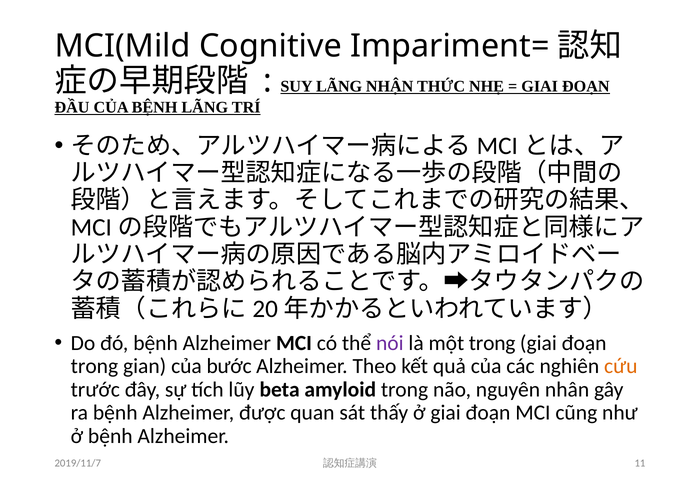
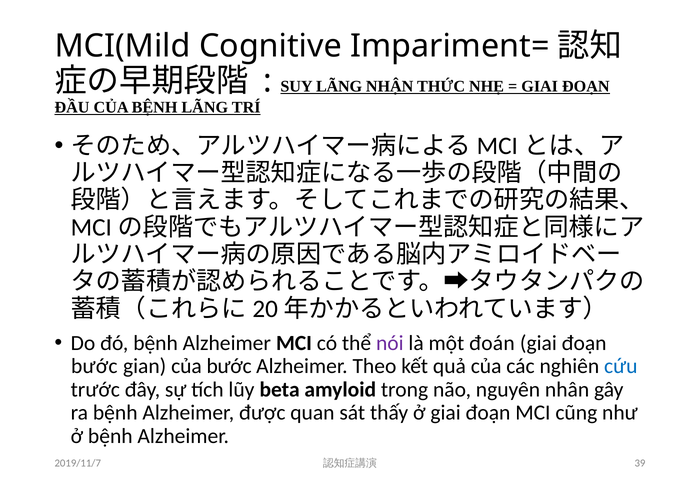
một trong: trong -> đoán (492, 343)
trong: trong -> bước (94, 366)
cứu colour: orange -> blue (621, 366)
11: 11 -> 39 (640, 463)
